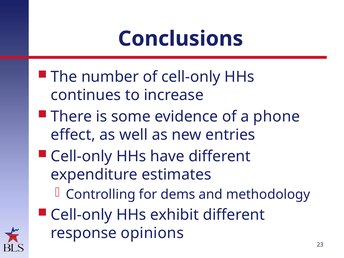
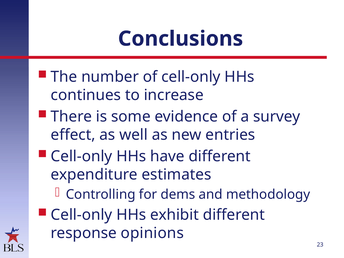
phone: phone -> survey (277, 117)
